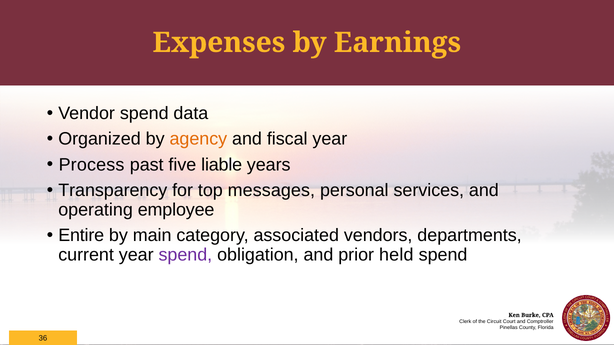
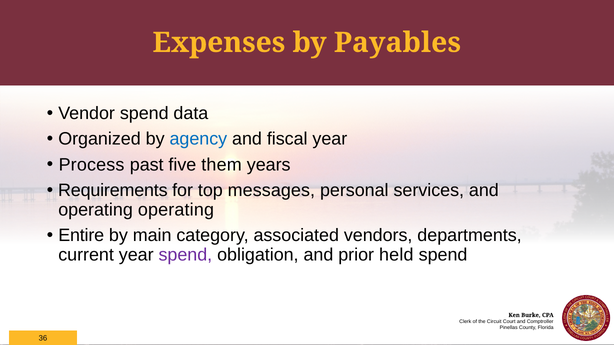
Earnings: Earnings -> Payables (397, 43)
agency colour: orange -> blue (198, 139)
liable: liable -> them (222, 165)
Transparency: Transparency -> Requirements (113, 191)
operating employee: employee -> operating (176, 210)
